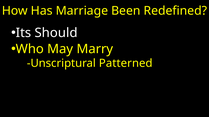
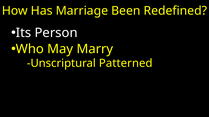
Should: Should -> Person (56, 33)
